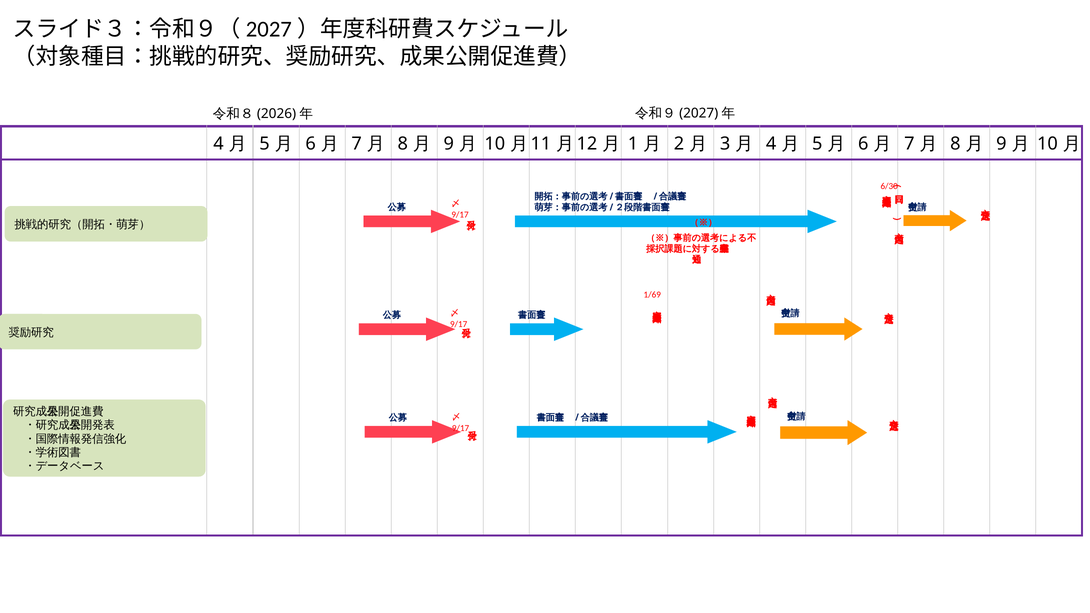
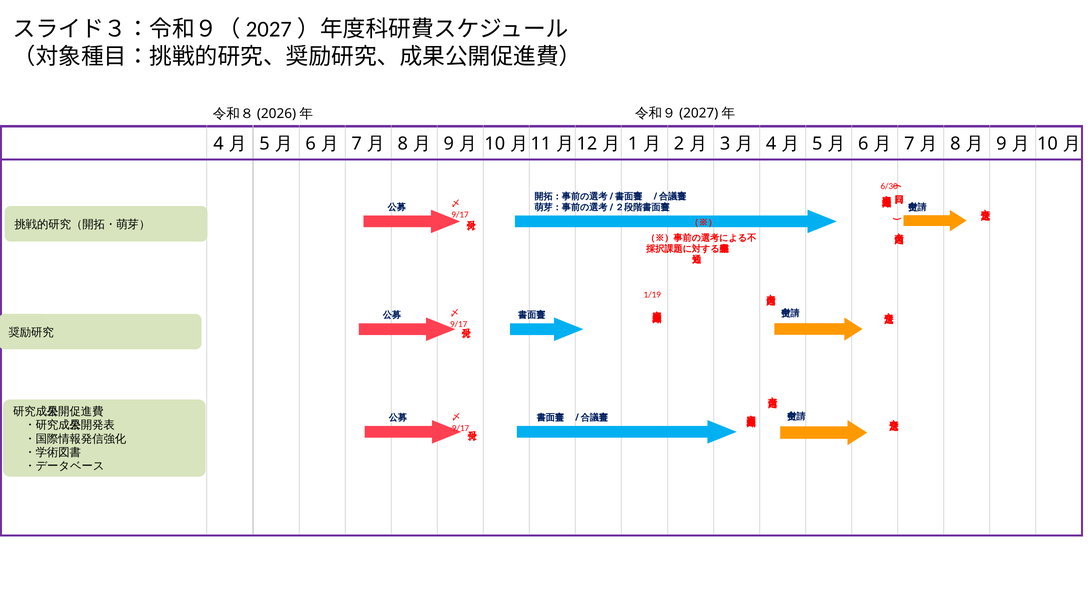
1/69: 1/69 -> 1/19 (652, 295)
